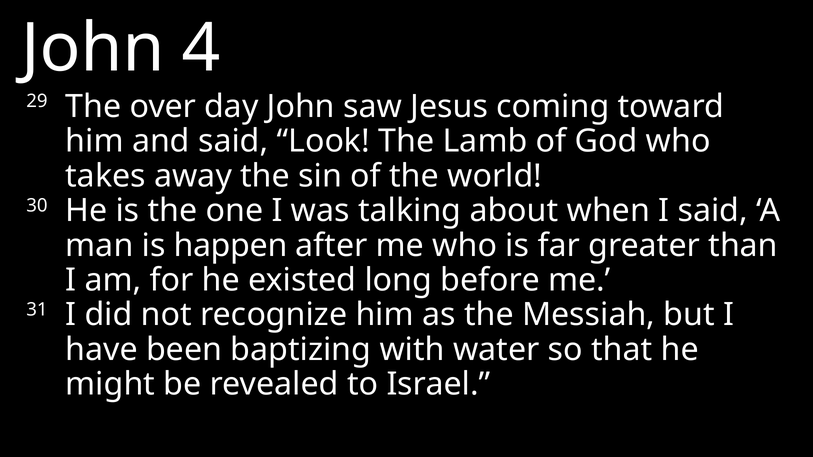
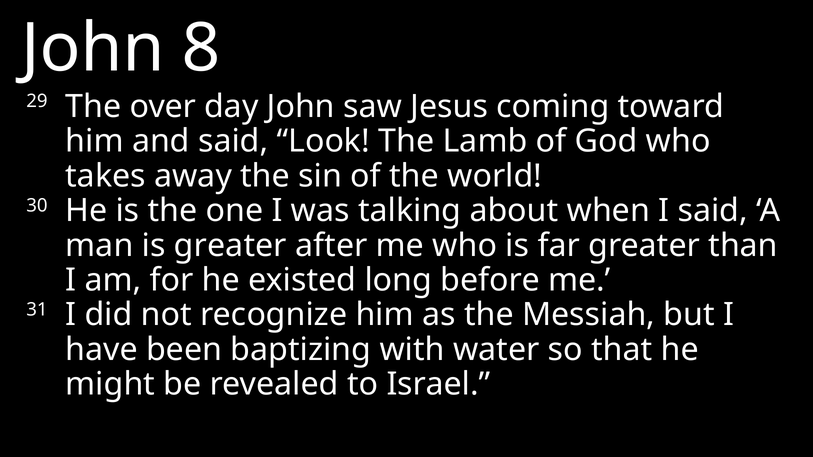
4: 4 -> 8 (201, 48)
is happen: happen -> greater (230, 246)
